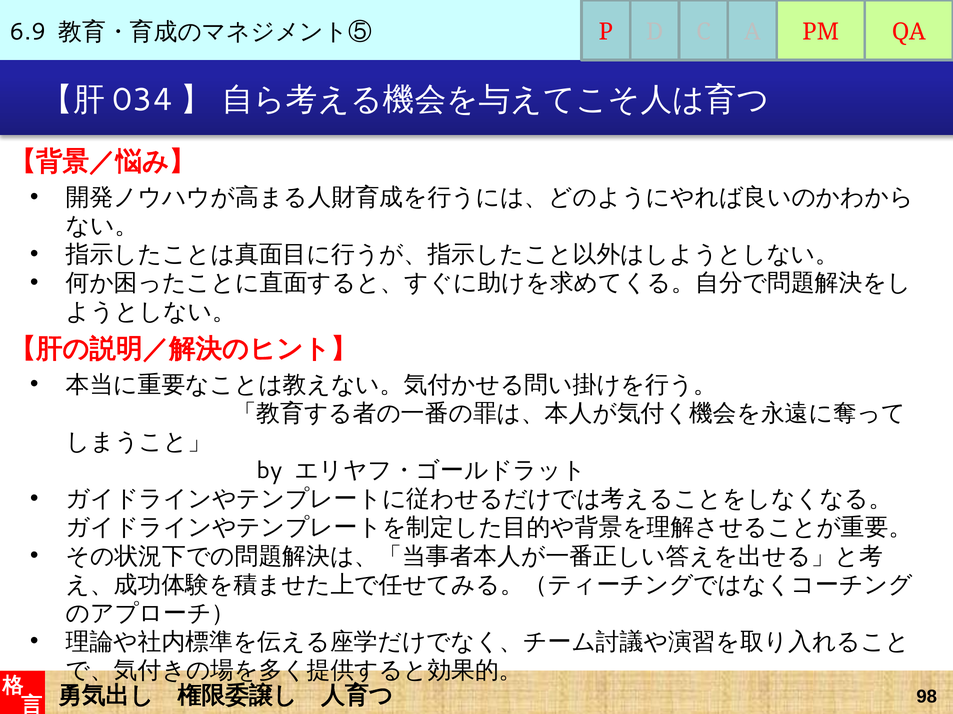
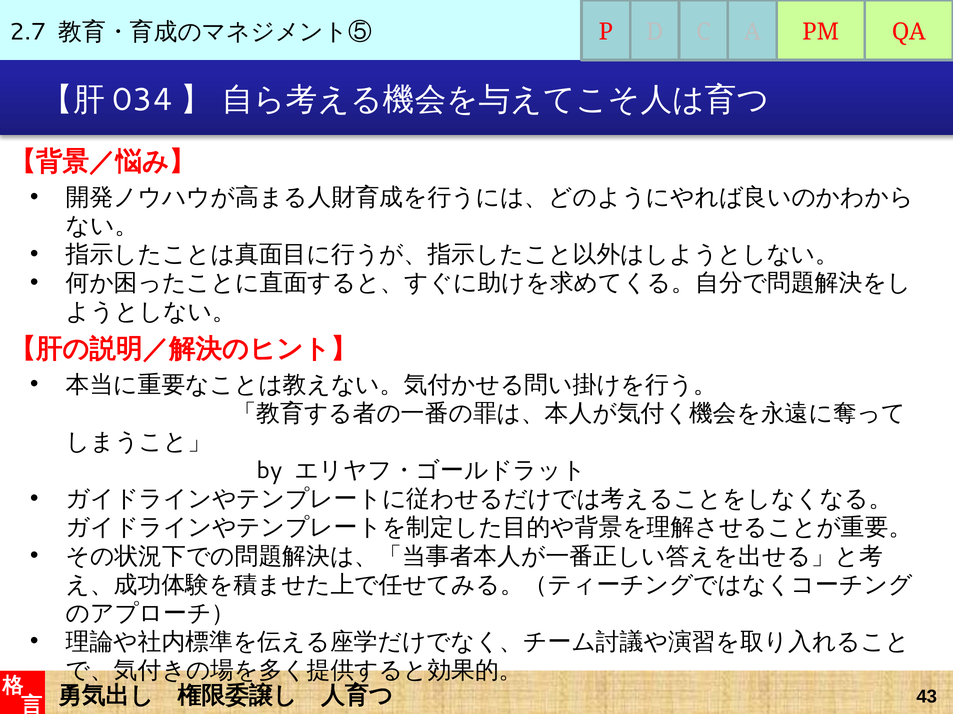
6.9: 6.9 -> 2.7 (28, 32)
98: 98 -> 43 (927, 697)
